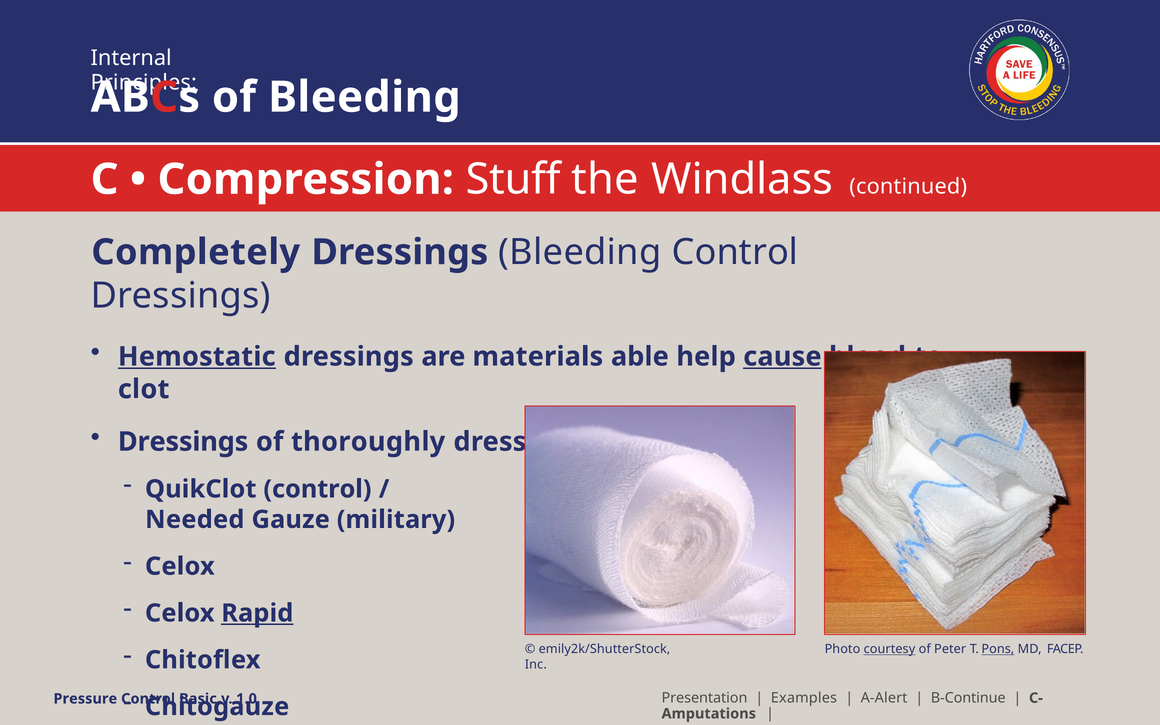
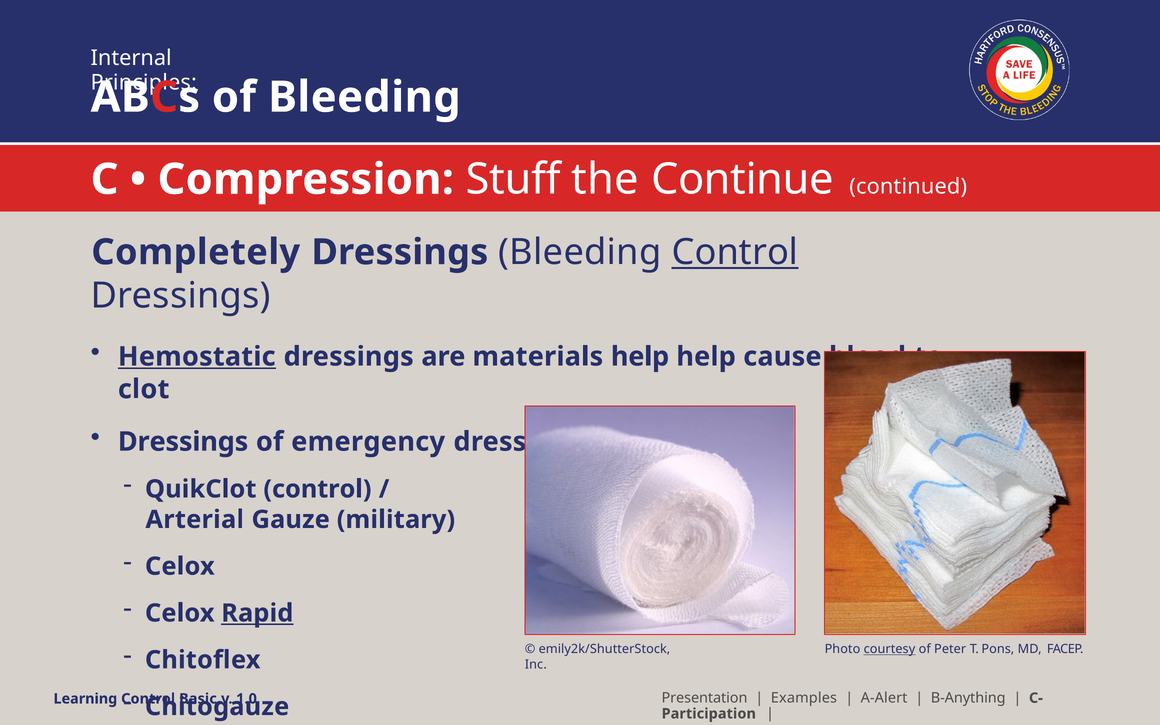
Windlass: Windlass -> Continue (742, 179)
Control underline: none -> present (735, 252)
materials able: able -> help (640, 357)
cause underline: present -> none (782, 357)
thoroughly: thoroughly -> emergency (368, 442)
Needed: Needed -> Arterial (195, 520)
Pons underline: present -> none (998, 649)
B-Continue: B-Continue -> B-Anything (968, 698)
Pressure: Pressure -> Learning (85, 699)
Amputations: Amputations -> Participation (709, 714)
